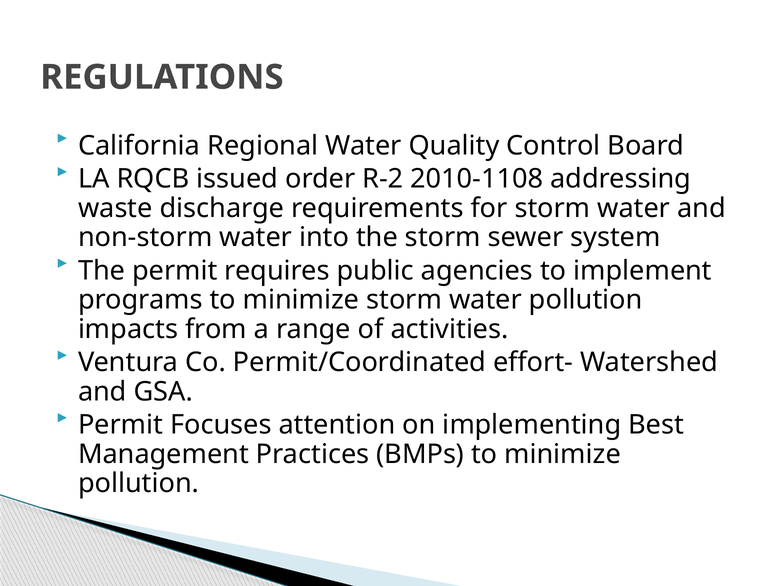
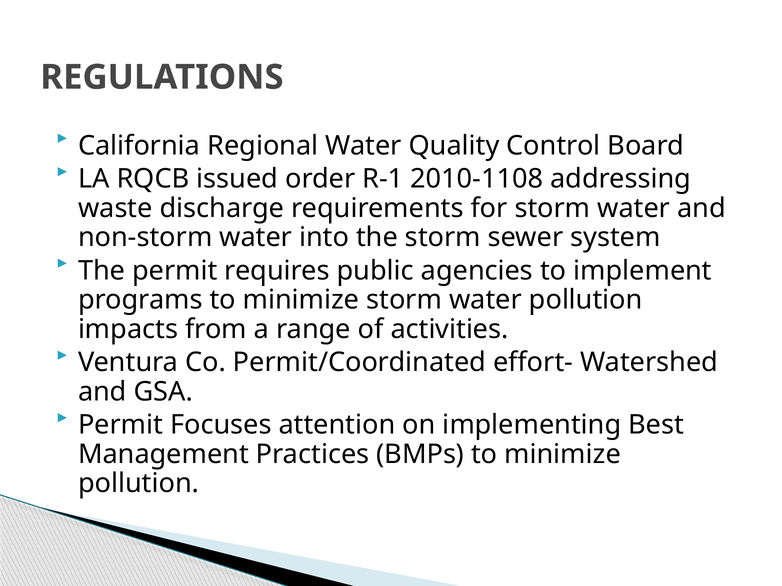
R-2: R-2 -> R-1 (383, 179)
